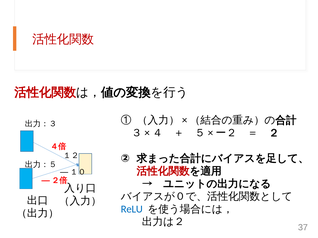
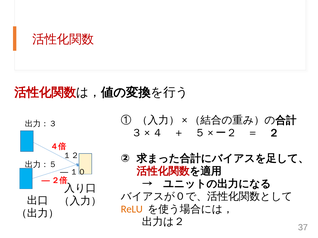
ReLU colour: blue -> orange (132, 209)
